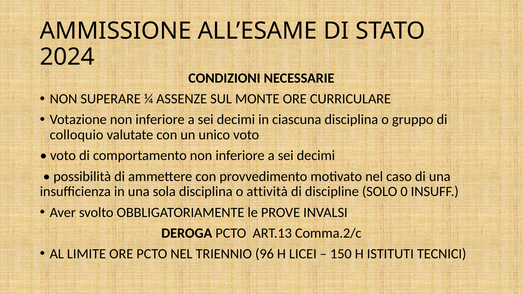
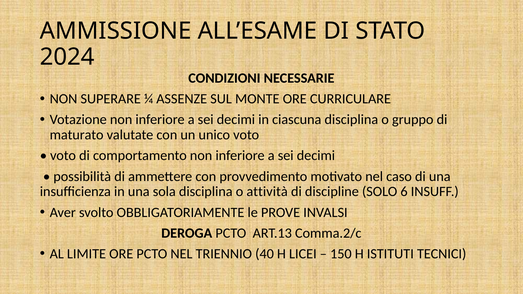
colloquio: colloquio -> maturato (77, 135)
0: 0 -> 6 (404, 192)
96: 96 -> 40 (265, 254)
